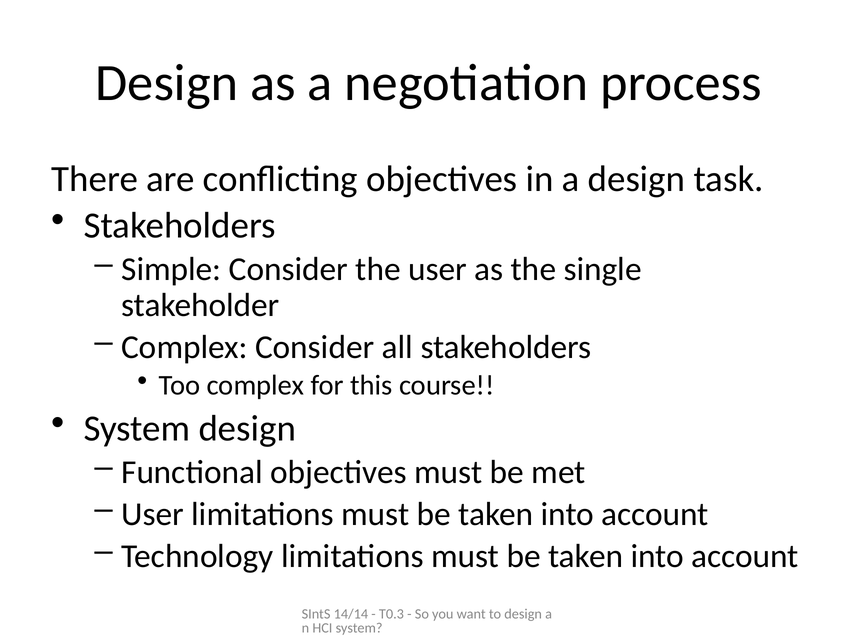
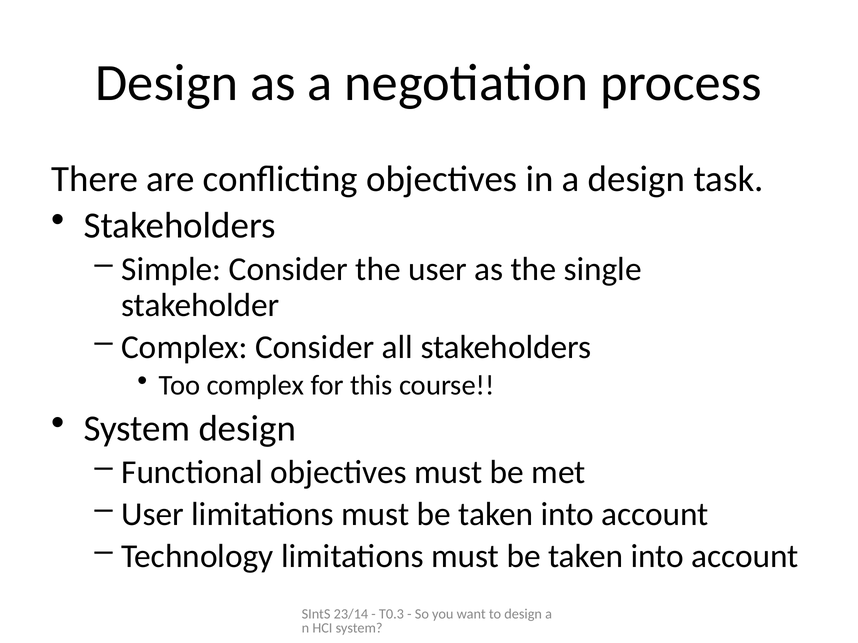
14/14: 14/14 -> 23/14 (351, 614)
